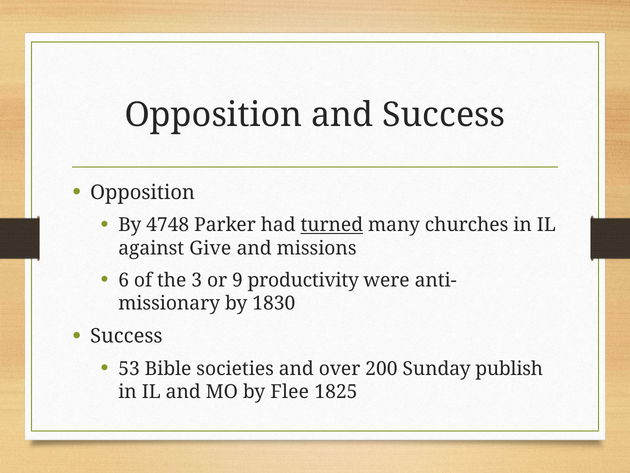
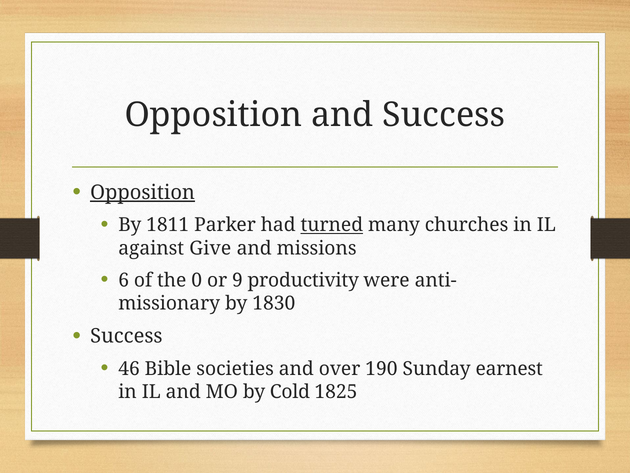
Opposition underline: none -> present (143, 192)
4748: 4748 -> 1811 (168, 225)
3: 3 -> 0 (197, 280)
53: 53 -> 46 (129, 368)
200: 200 -> 190 (381, 368)
publish: publish -> earnest (509, 368)
Flee: Flee -> Cold (290, 391)
